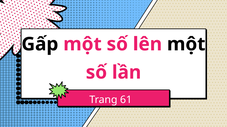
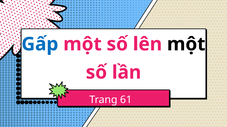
Gấp colour: black -> blue (40, 44)
